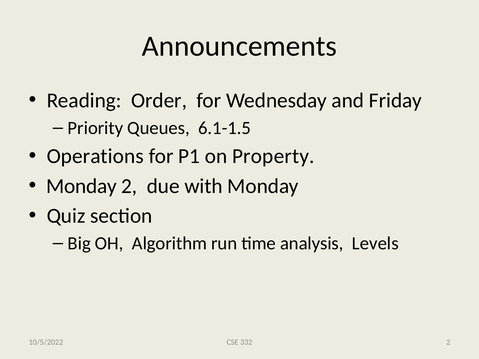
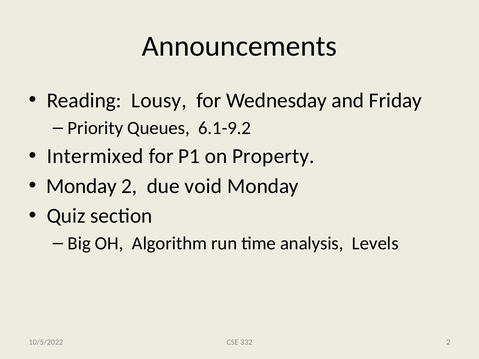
Order: Order -> Lousy (159, 100)
6.1-1.5: 6.1-1.5 -> 6.1-9.2 (225, 128)
Operations: Operations -> Intermixed (95, 156)
with: with -> void (203, 186)
